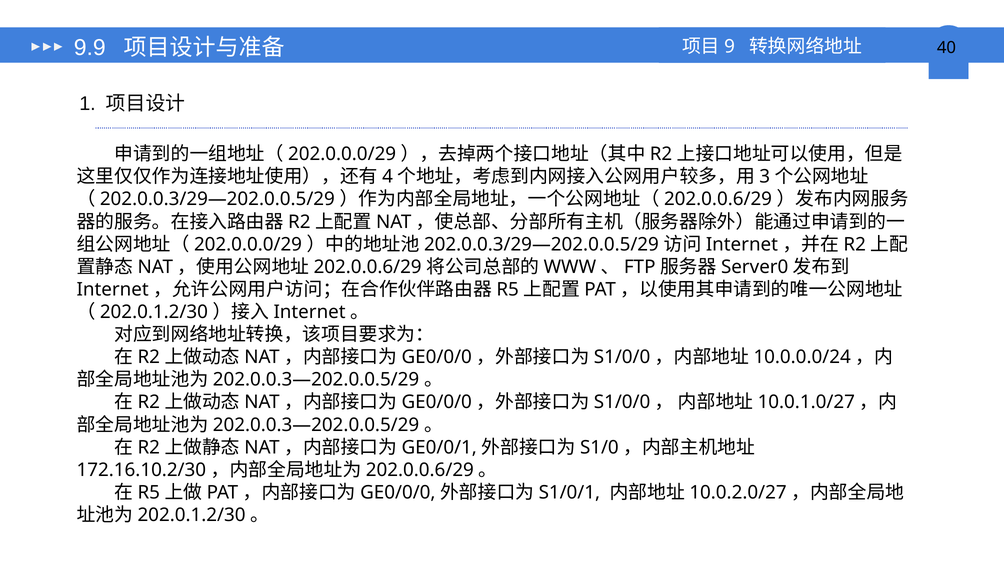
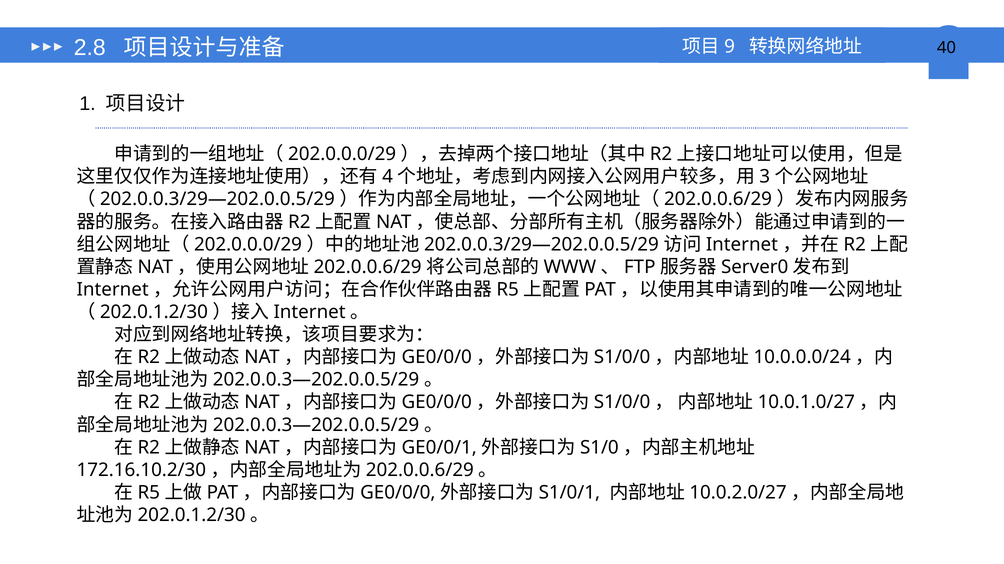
9.9: 9.9 -> 2.8 (90, 48)
